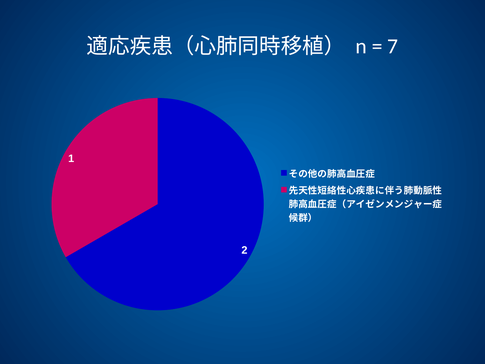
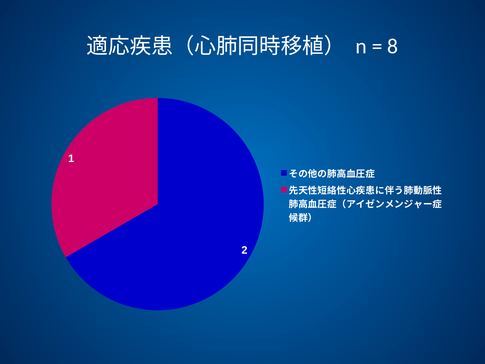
7: 7 -> 8 (393, 46)
